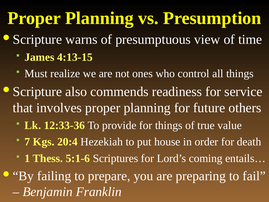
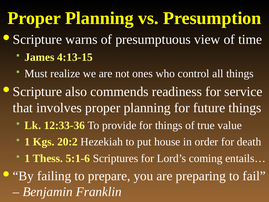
future others: others -> things (245, 108)
7: 7 -> 1 (27, 142)
20:4: 20:4 -> 20:2 (67, 142)
